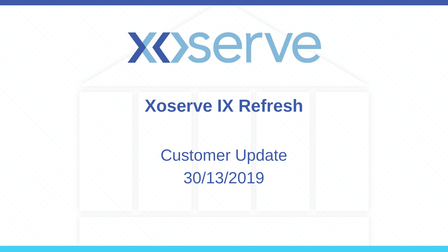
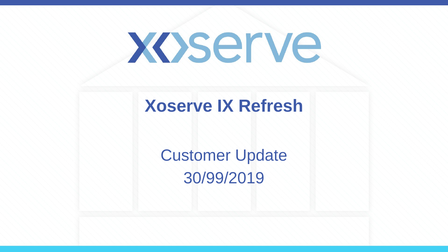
30/13/2019: 30/13/2019 -> 30/99/2019 (224, 178)
